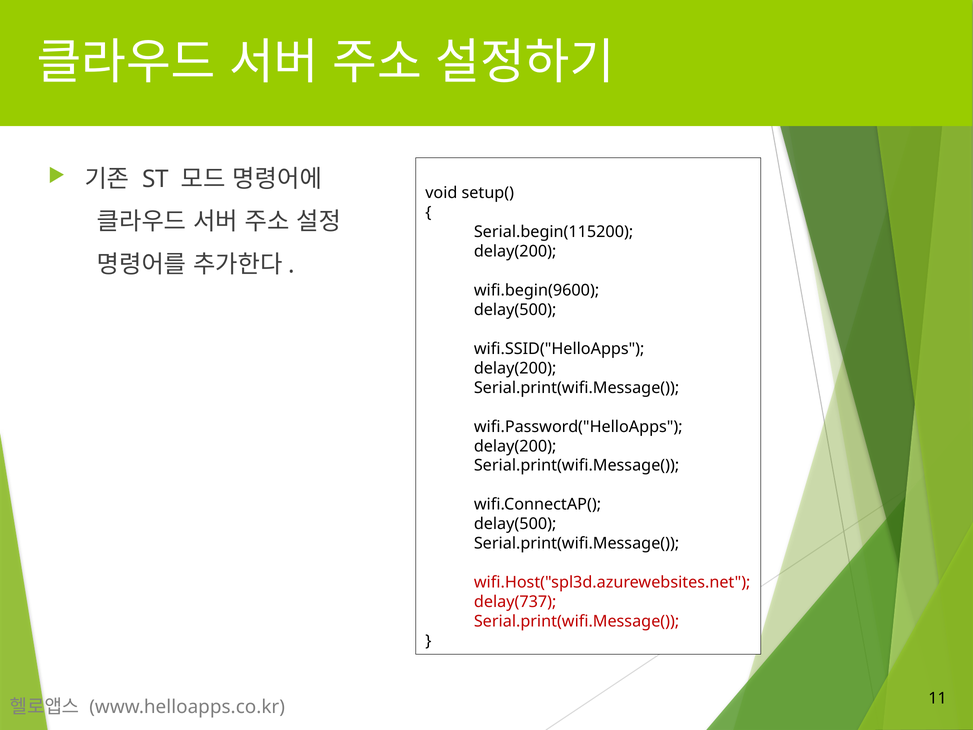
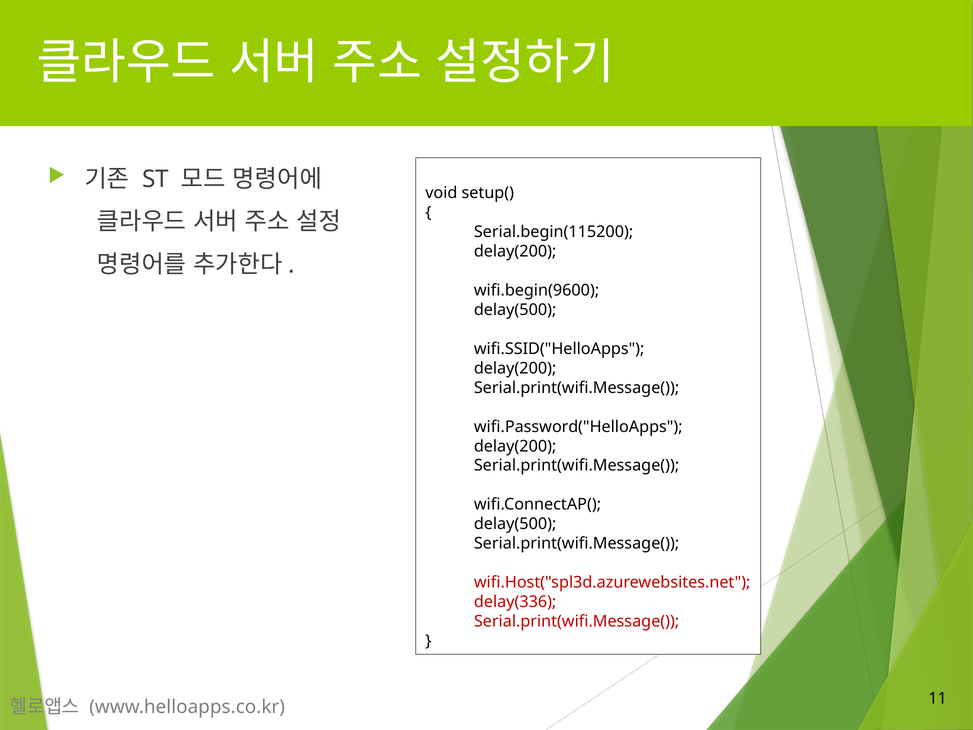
delay(737: delay(737 -> delay(336 (515, 602)
